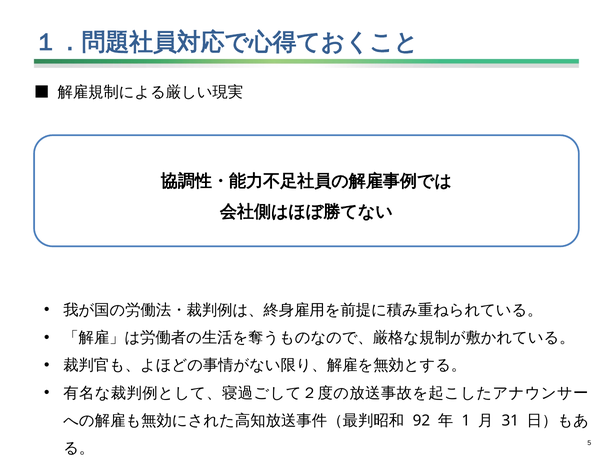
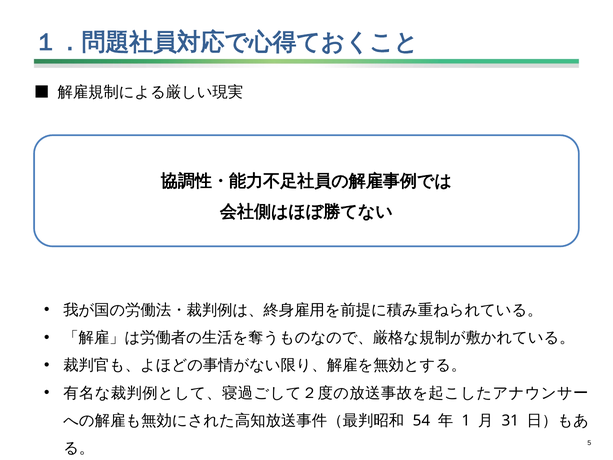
92: 92 -> 54 (421, 420)
